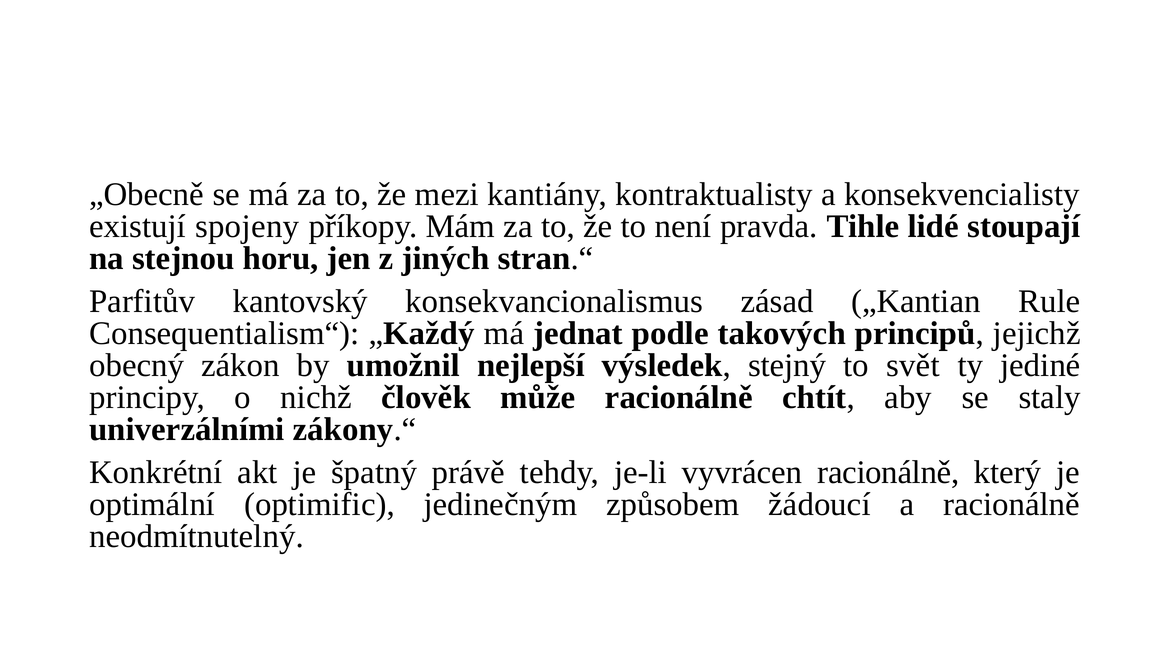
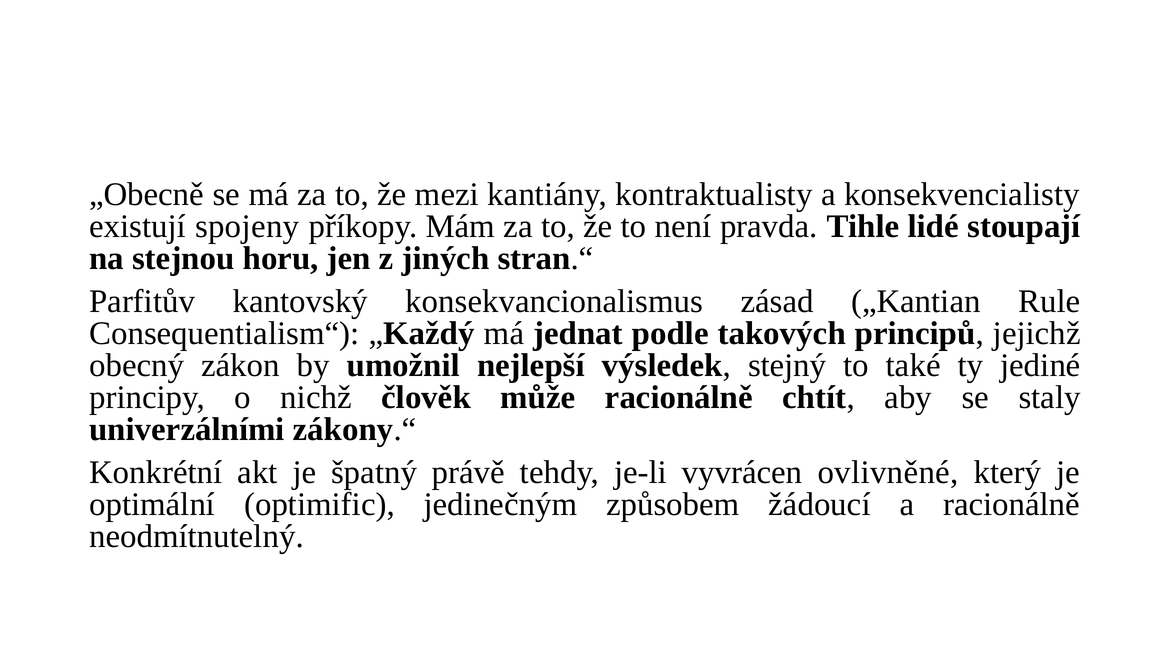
svět: svět -> také (913, 365)
vyvrácen racionálně: racionálně -> ovlivněné (888, 472)
